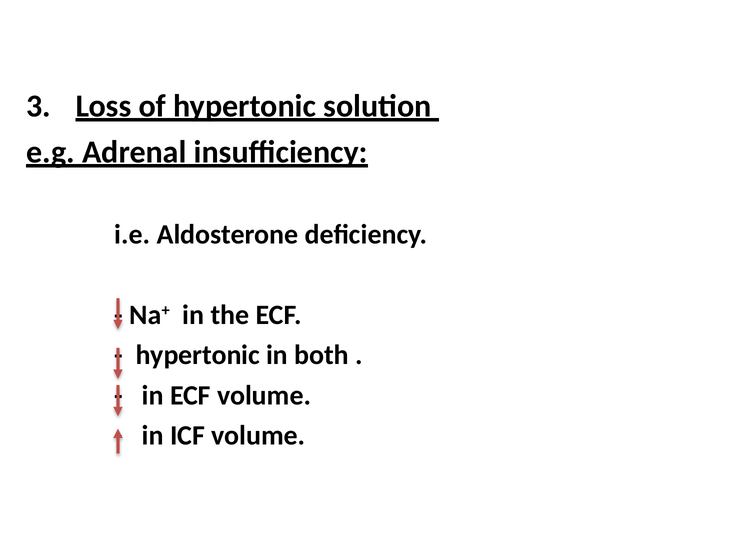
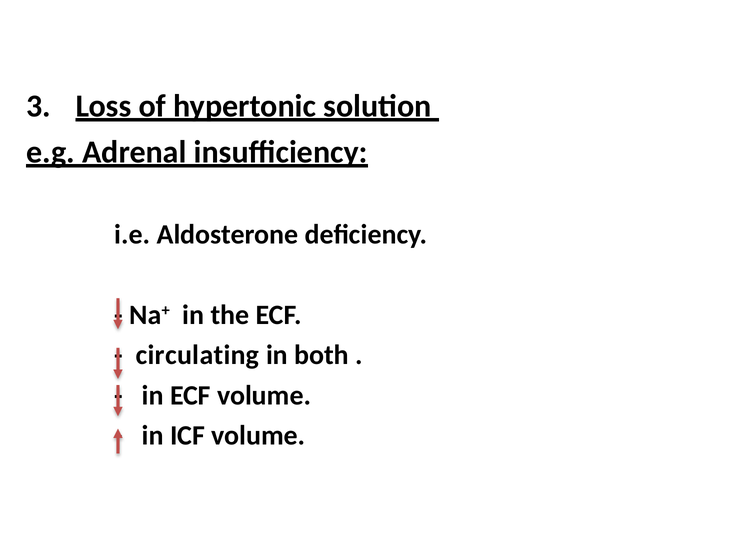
hypertonic: hypertonic -> circulating (198, 355)
